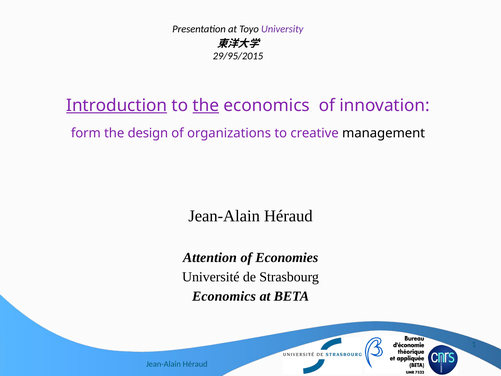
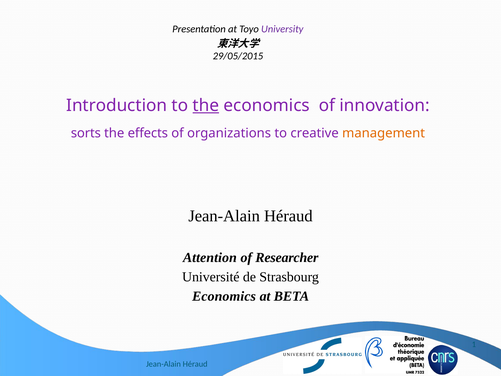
29/95/2015: 29/95/2015 -> 29/05/2015 (238, 56)
Introduction underline: present -> none (117, 105)
form: form -> sorts (86, 133)
design: design -> effects (148, 133)
management colour: black -> orange (384, 133)
Economies: Economies -> Researcher (287, 258)
